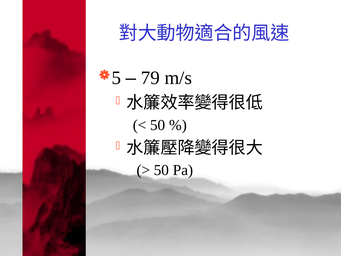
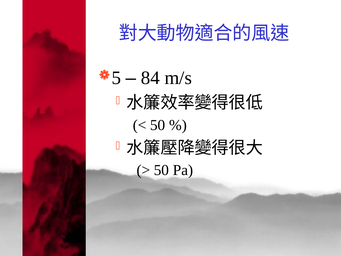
79: 79 -> 84 (150, 78)
